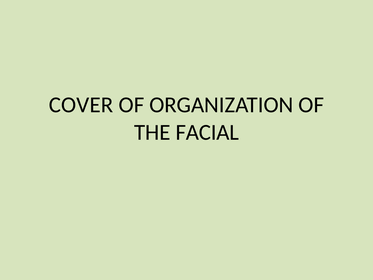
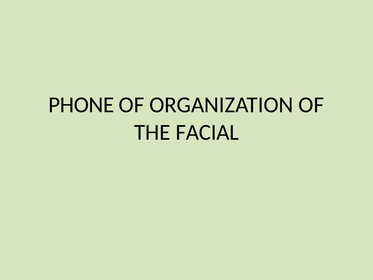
COVER: COVER -> PHONE (81, 105)
